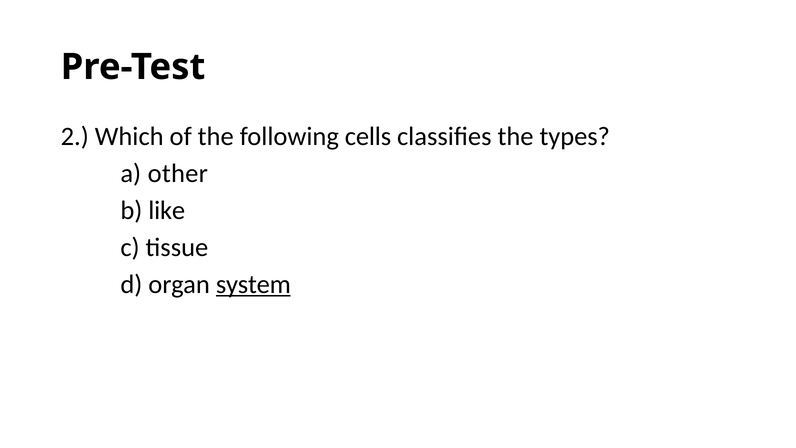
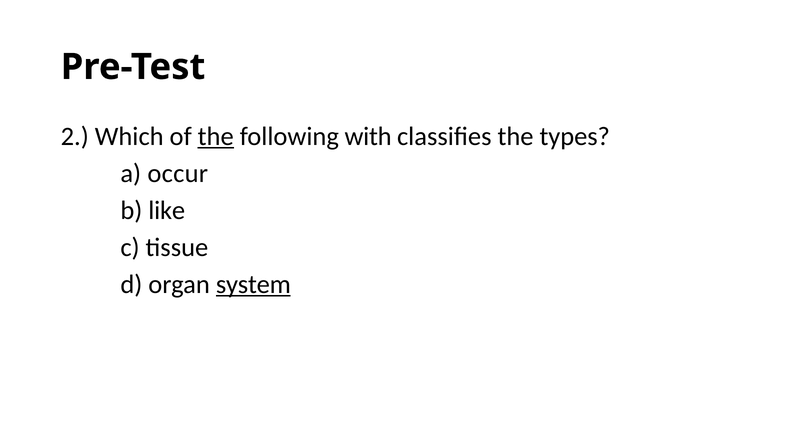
the underline: none -> present (216, 136)
cells: cells -> with (368, 136)
other: other -> occur (178, 173)
